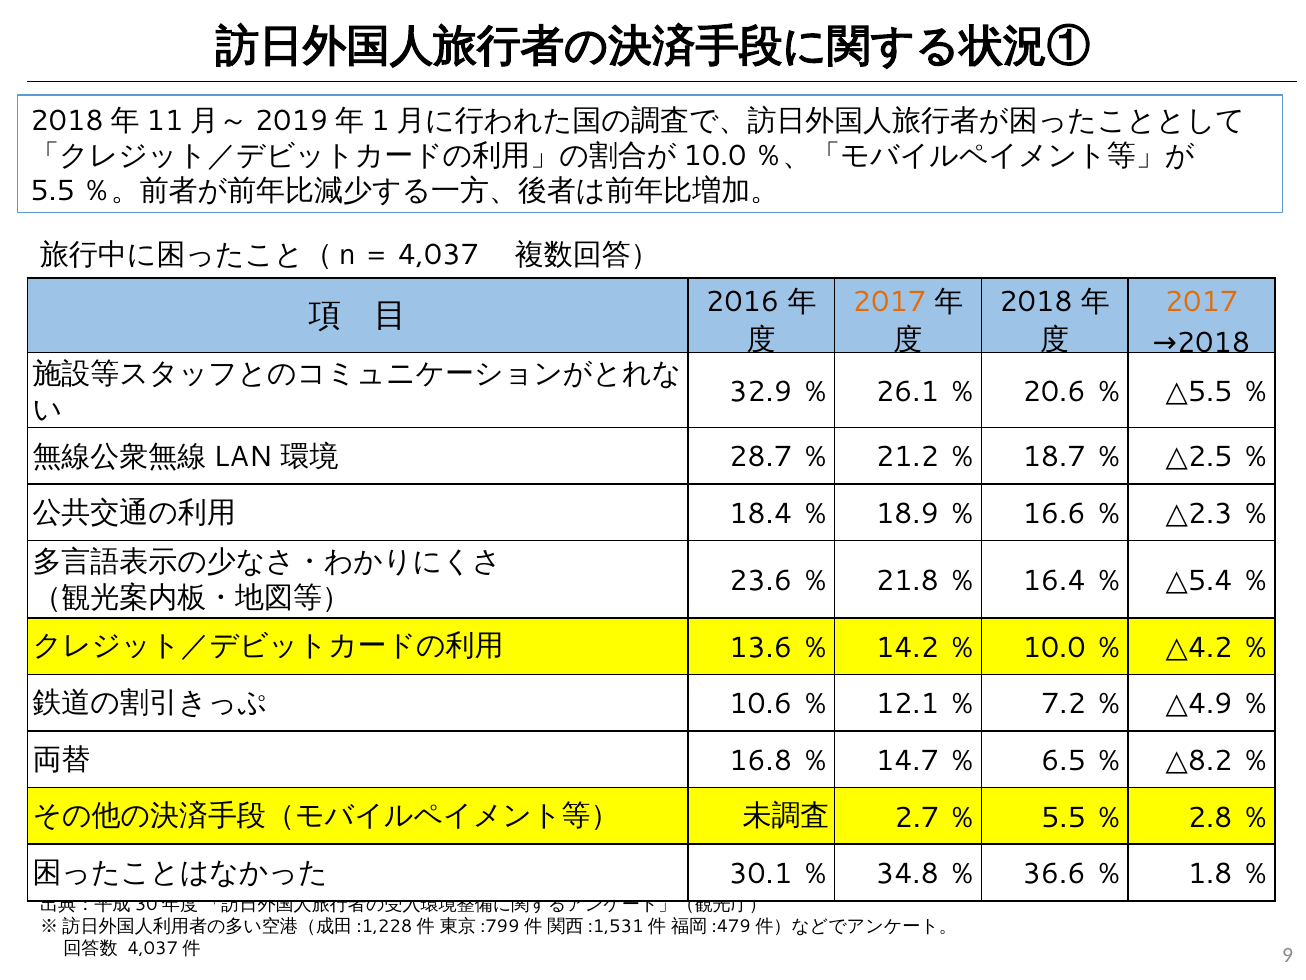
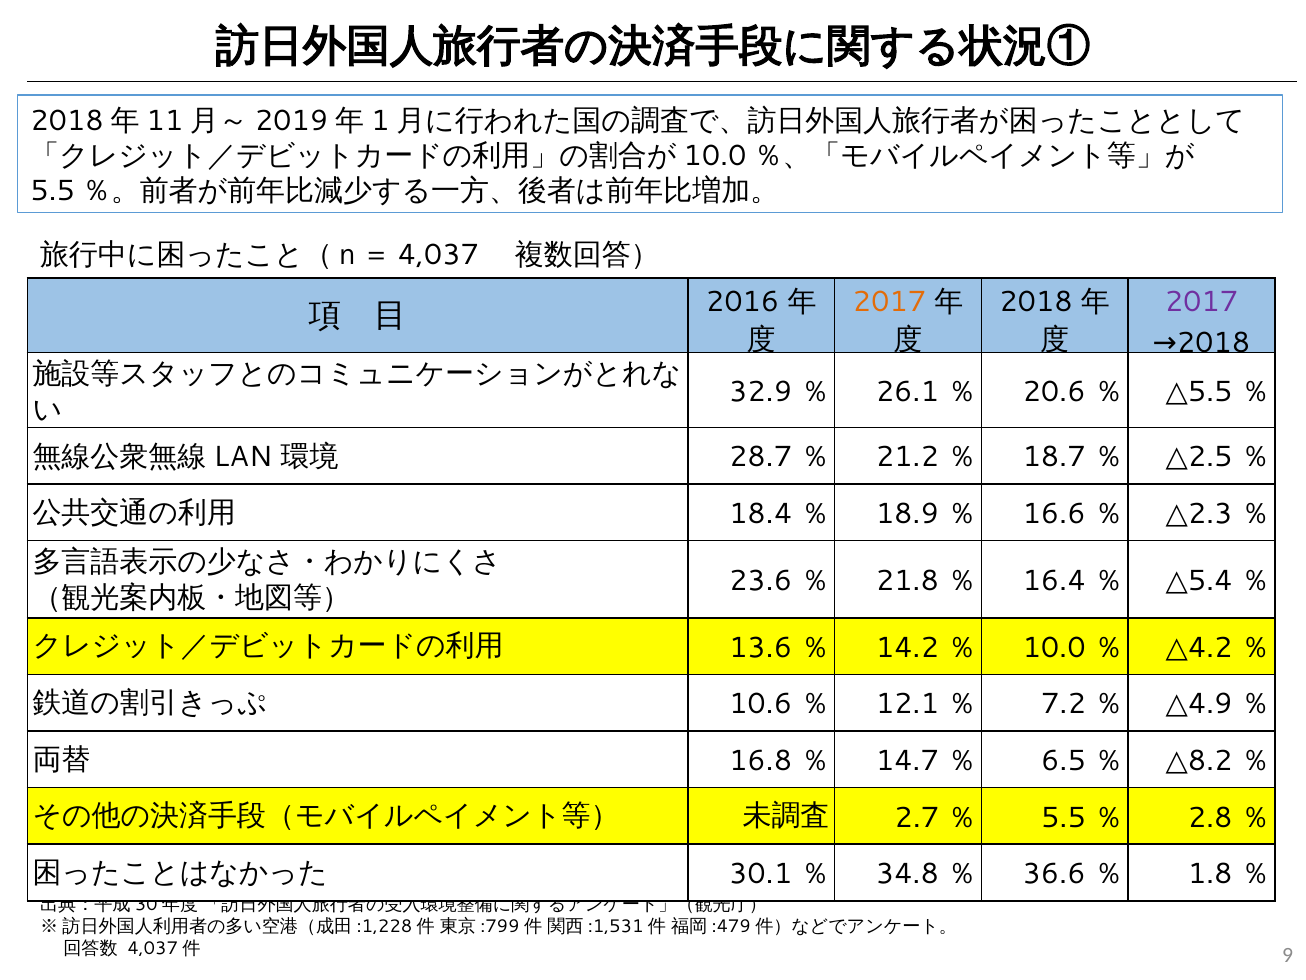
2017 colour: orange -> purple (1201, 302)
